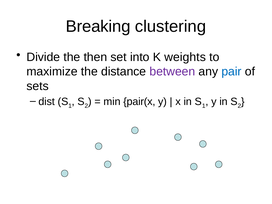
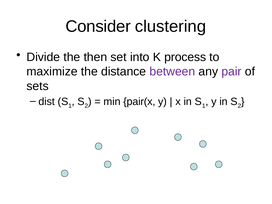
Breaking: Breaking -> Consider (98, 26)
weights: weights -> process (185, 57)
pair colour: blue -> purple (231, 72)
